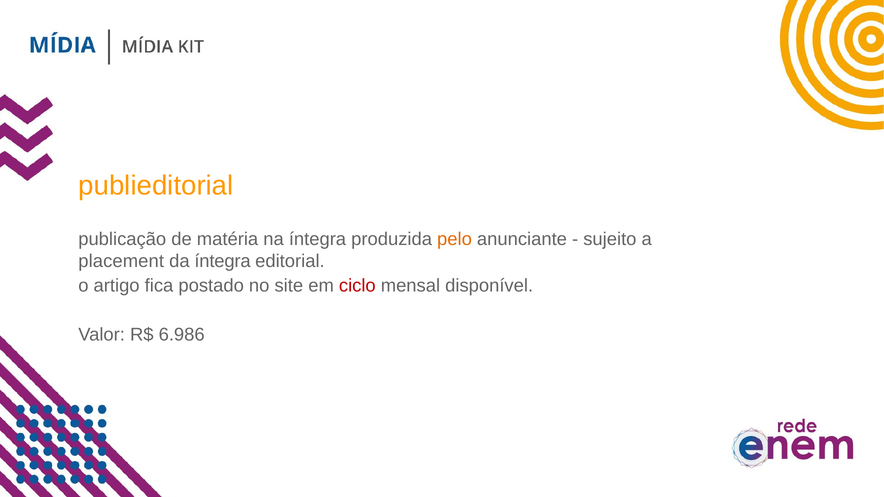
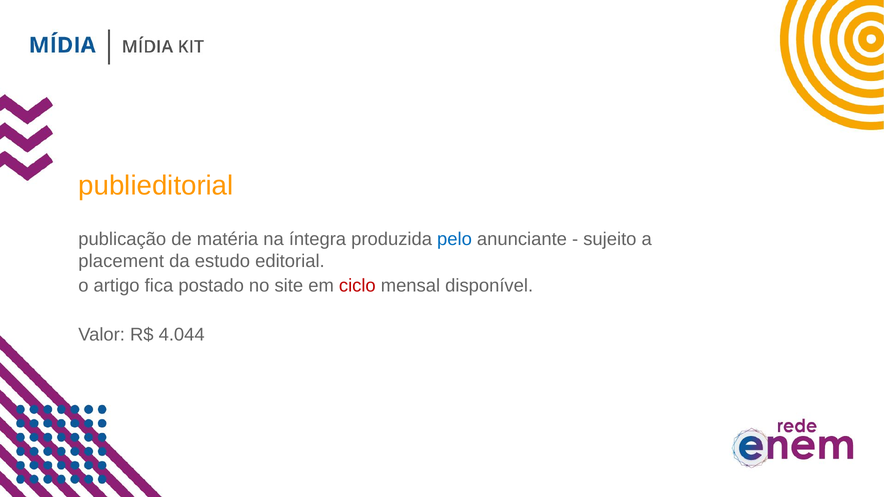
pelo colour: orange -> blue (454, 239)
da íntegra: íntegra -> estudo (222, 261)
6.986: 6.986 -> 4.044 (182, 335)
